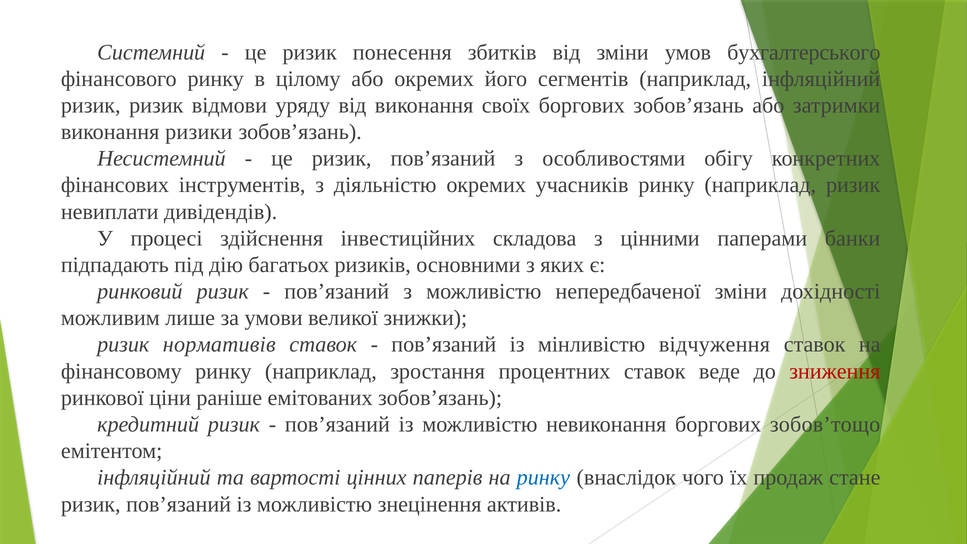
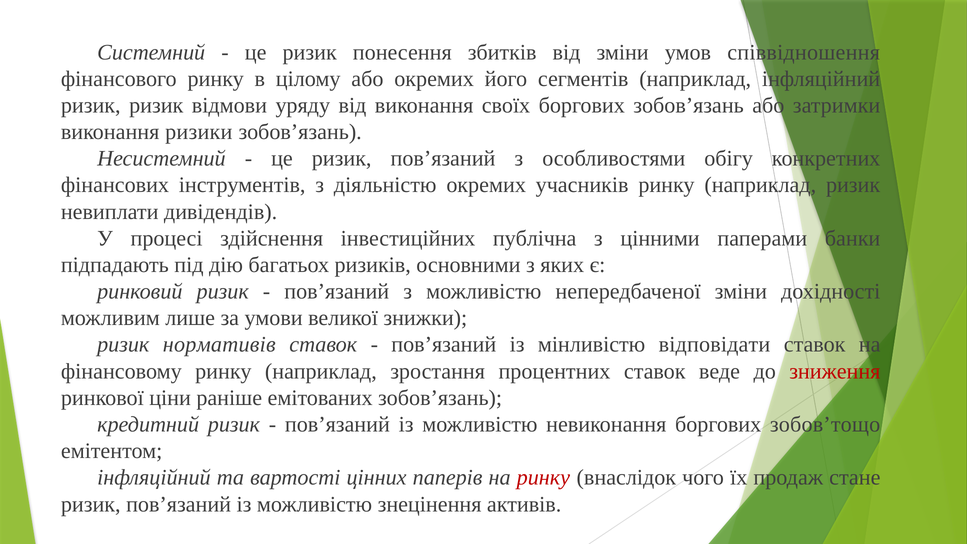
бухгалтерського: бухгалтерського -> співвідношення (804, 52)
складова: складова -> публічна (535, 238)
відчуження: відчуження -> відповідати (714, 345)
ринку colour: blue -> red (543, 478)
